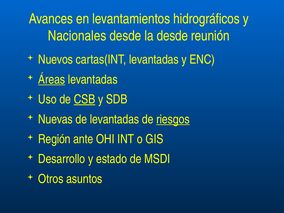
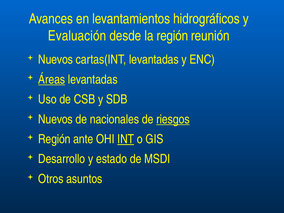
Nacionales: Nacionales -> Evaluación (77, 36)
la desde: desde -> región (172, 36)
CSB underline: present -> none (84, 99)
Nuevas: Nuevas -> Nuevos (55, 119)
de levantadas: levantadas -> nacionales (114, 119)
INT underline: none -> present (126, 139)
